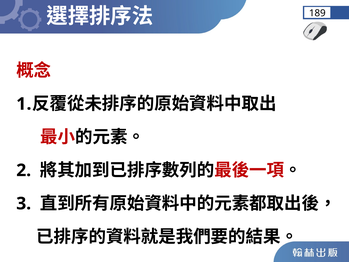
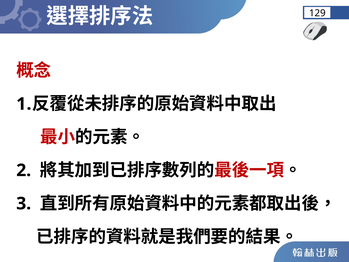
189: 189 -> 129 (317, 13)
